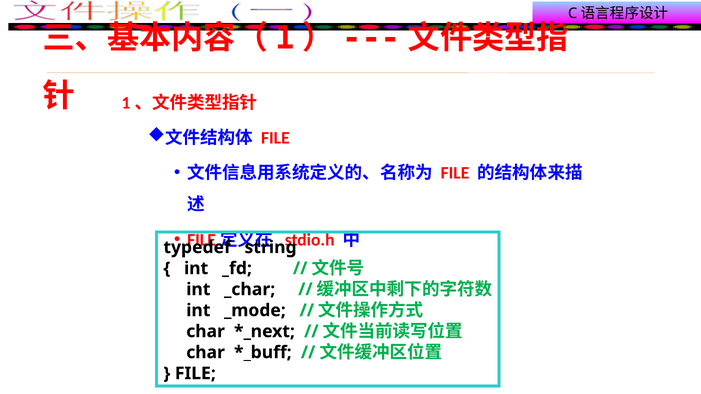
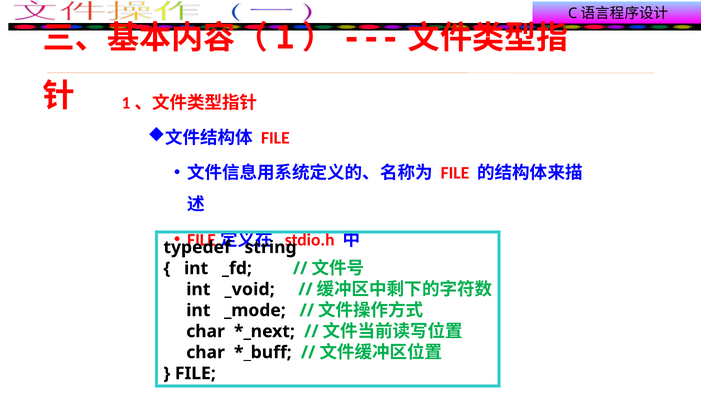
_char: _char -> _void (250, 290)
